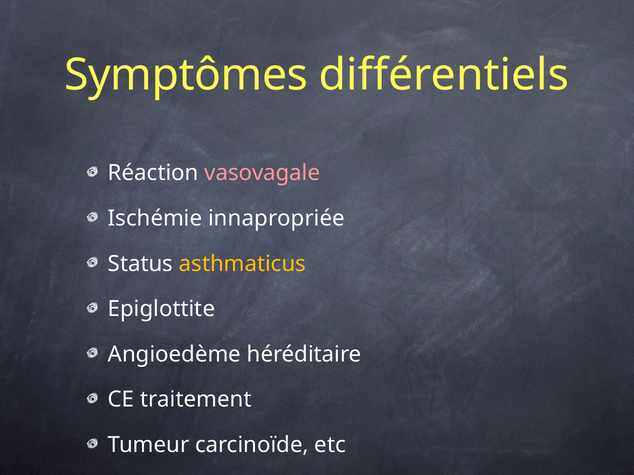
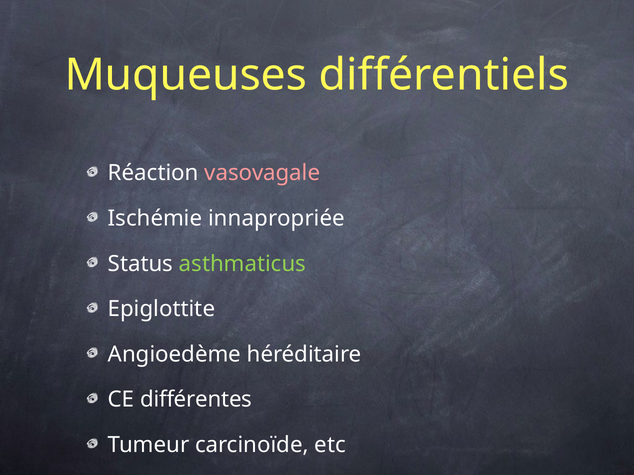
Symptômes: Symptômes -> Muqueuses (186, 75)
asthmaticus colour: yellow -> light green (243, 264)
traitement: traitement -> différentes (196, 400)
